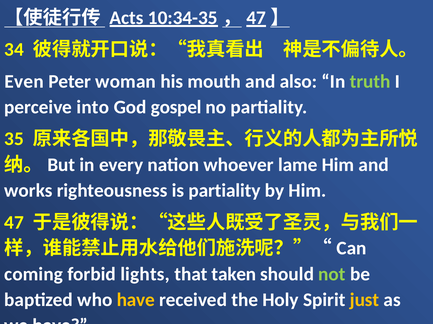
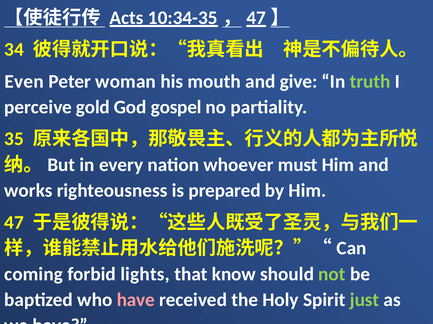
also: also -> give (299, 82)
into: into -> gold (93, 107)
lame: lame -> must (298, 165)
is partiality: partiality -> prepared (225, 191)
taken: taken -> know (234, 275)
have colour: yellow -> pink (136, 300)
just colour: yellow -> light green (365, 300)
